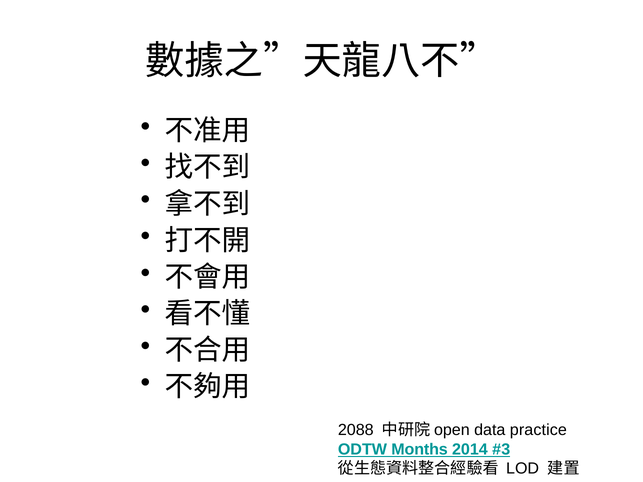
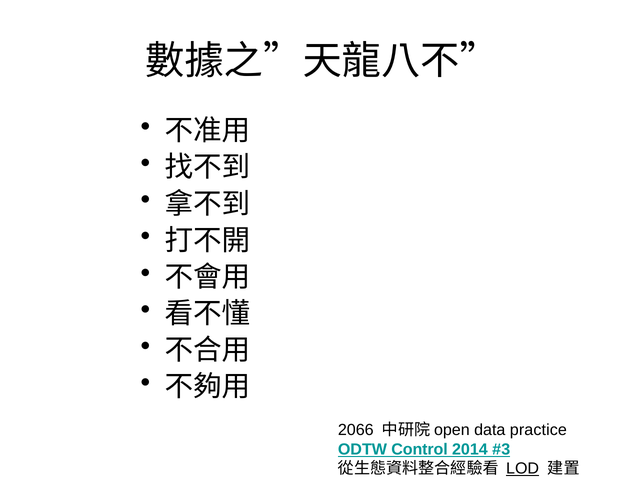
2088: 2088 -> 2066 (356, 430)
Months: Months -> Control (420, 450)
LOD underline: none -> present (523, 469)
